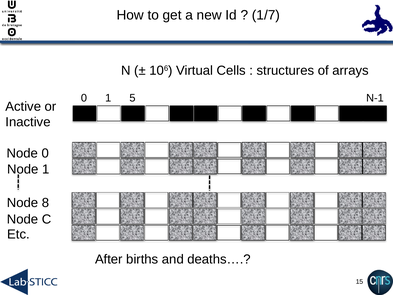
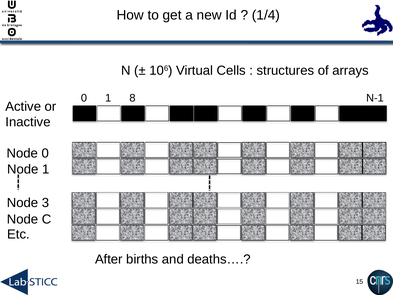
1/7: 1/7 -> 1/4 (266, 15)
5: 5 -> 8 (132, 98)
8: 8 -> 3 (45, 203)
